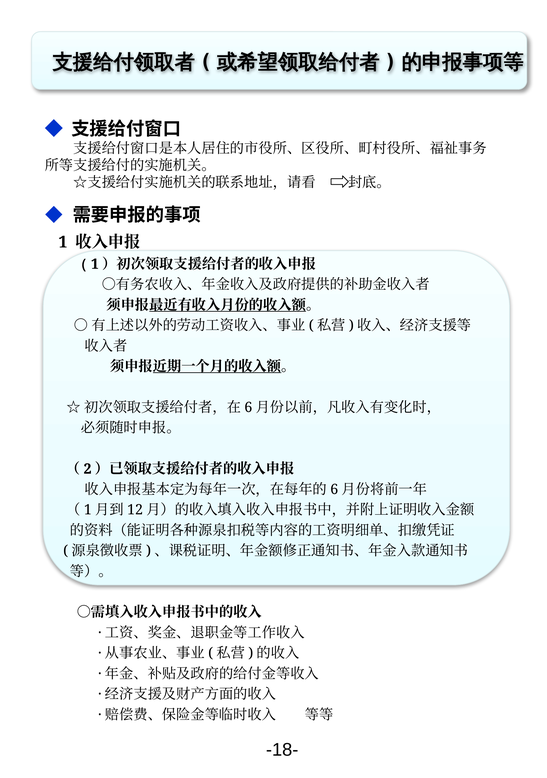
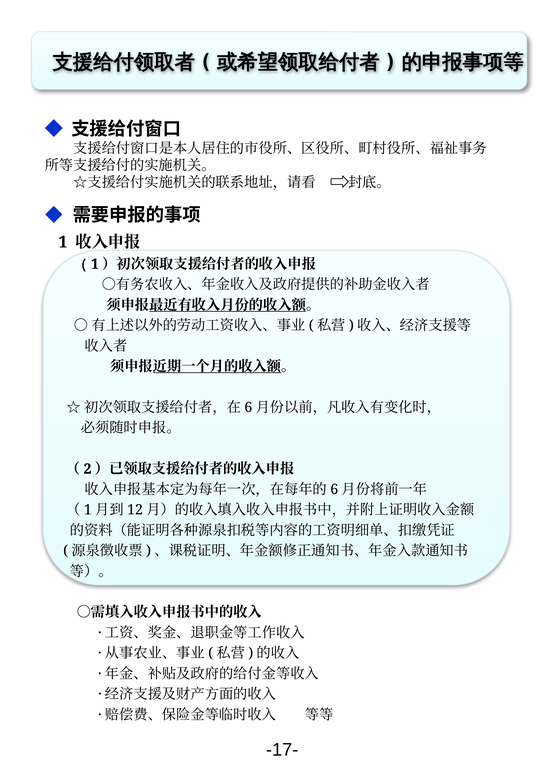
-18-: -18- -> -17- (282, 749)
